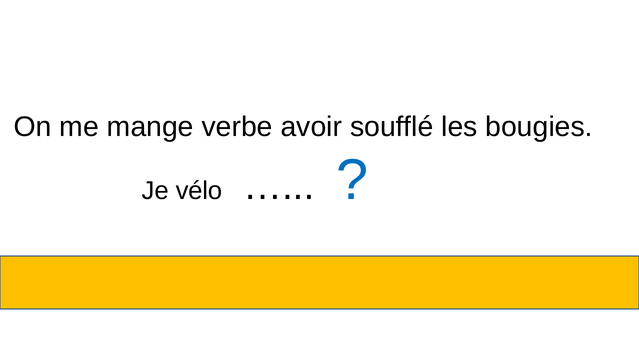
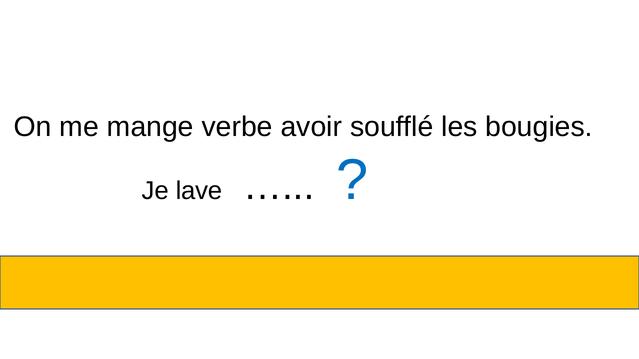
vélo: vélo -> lave (199, 191)
